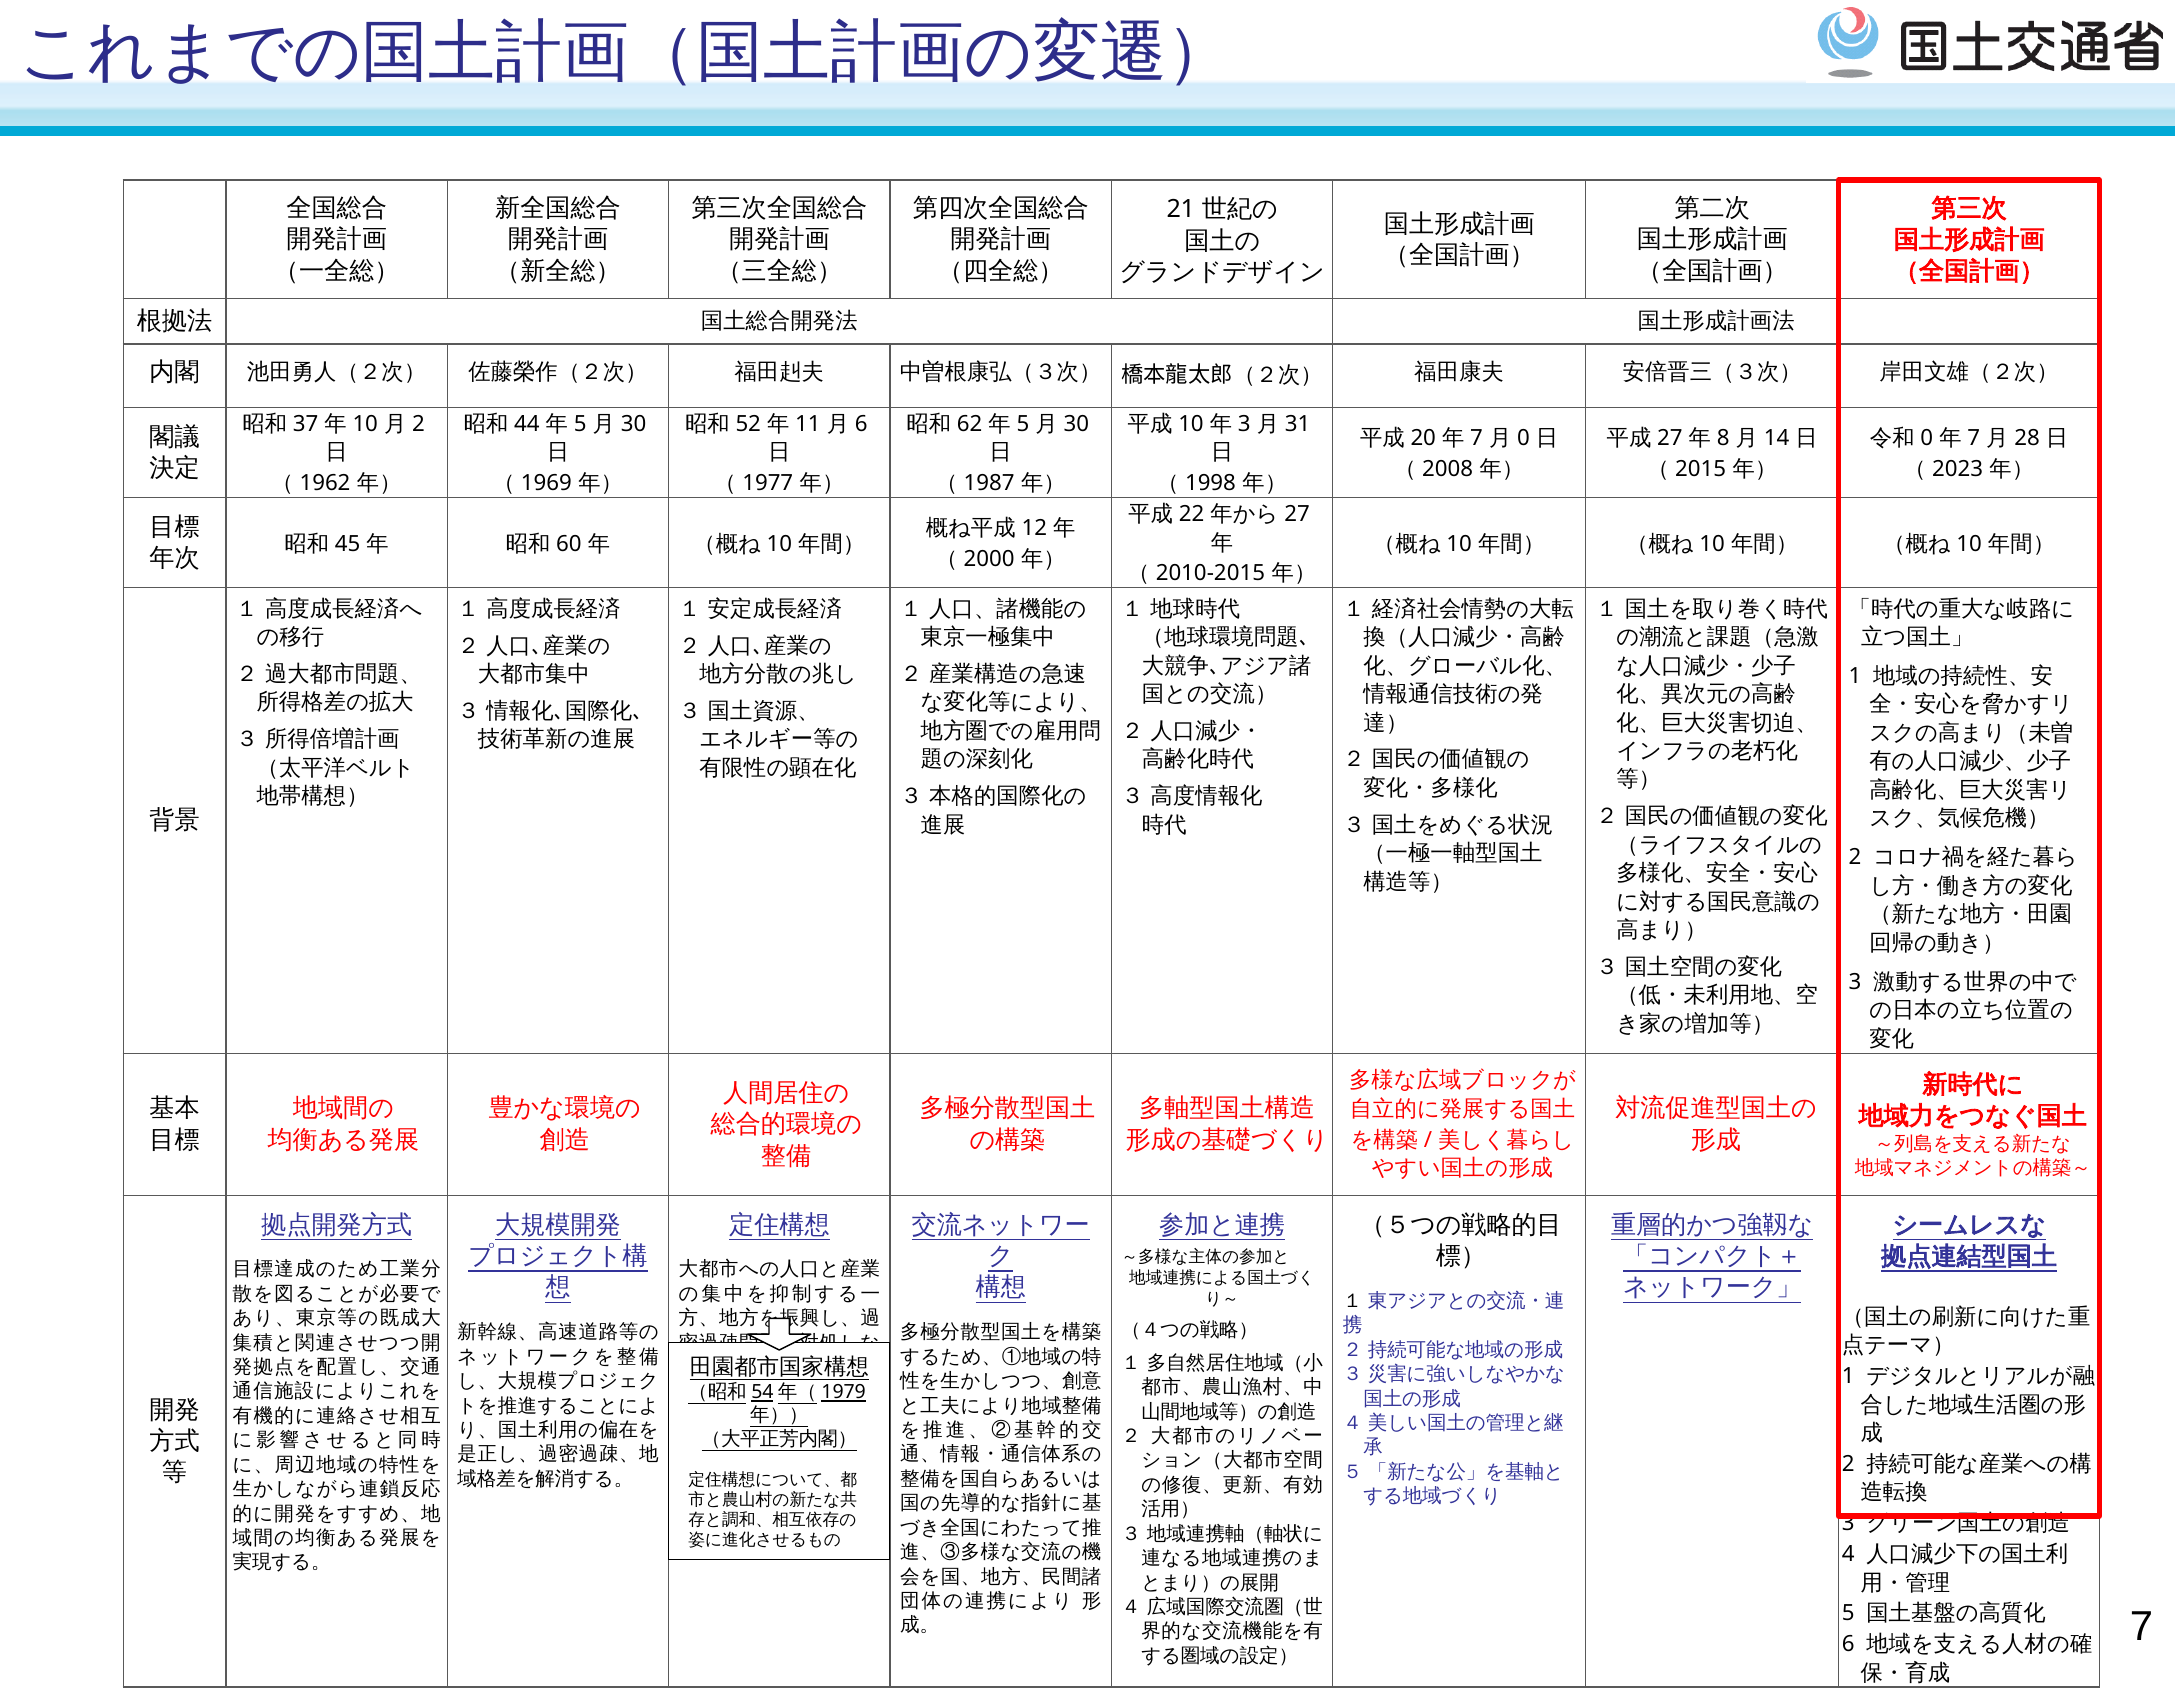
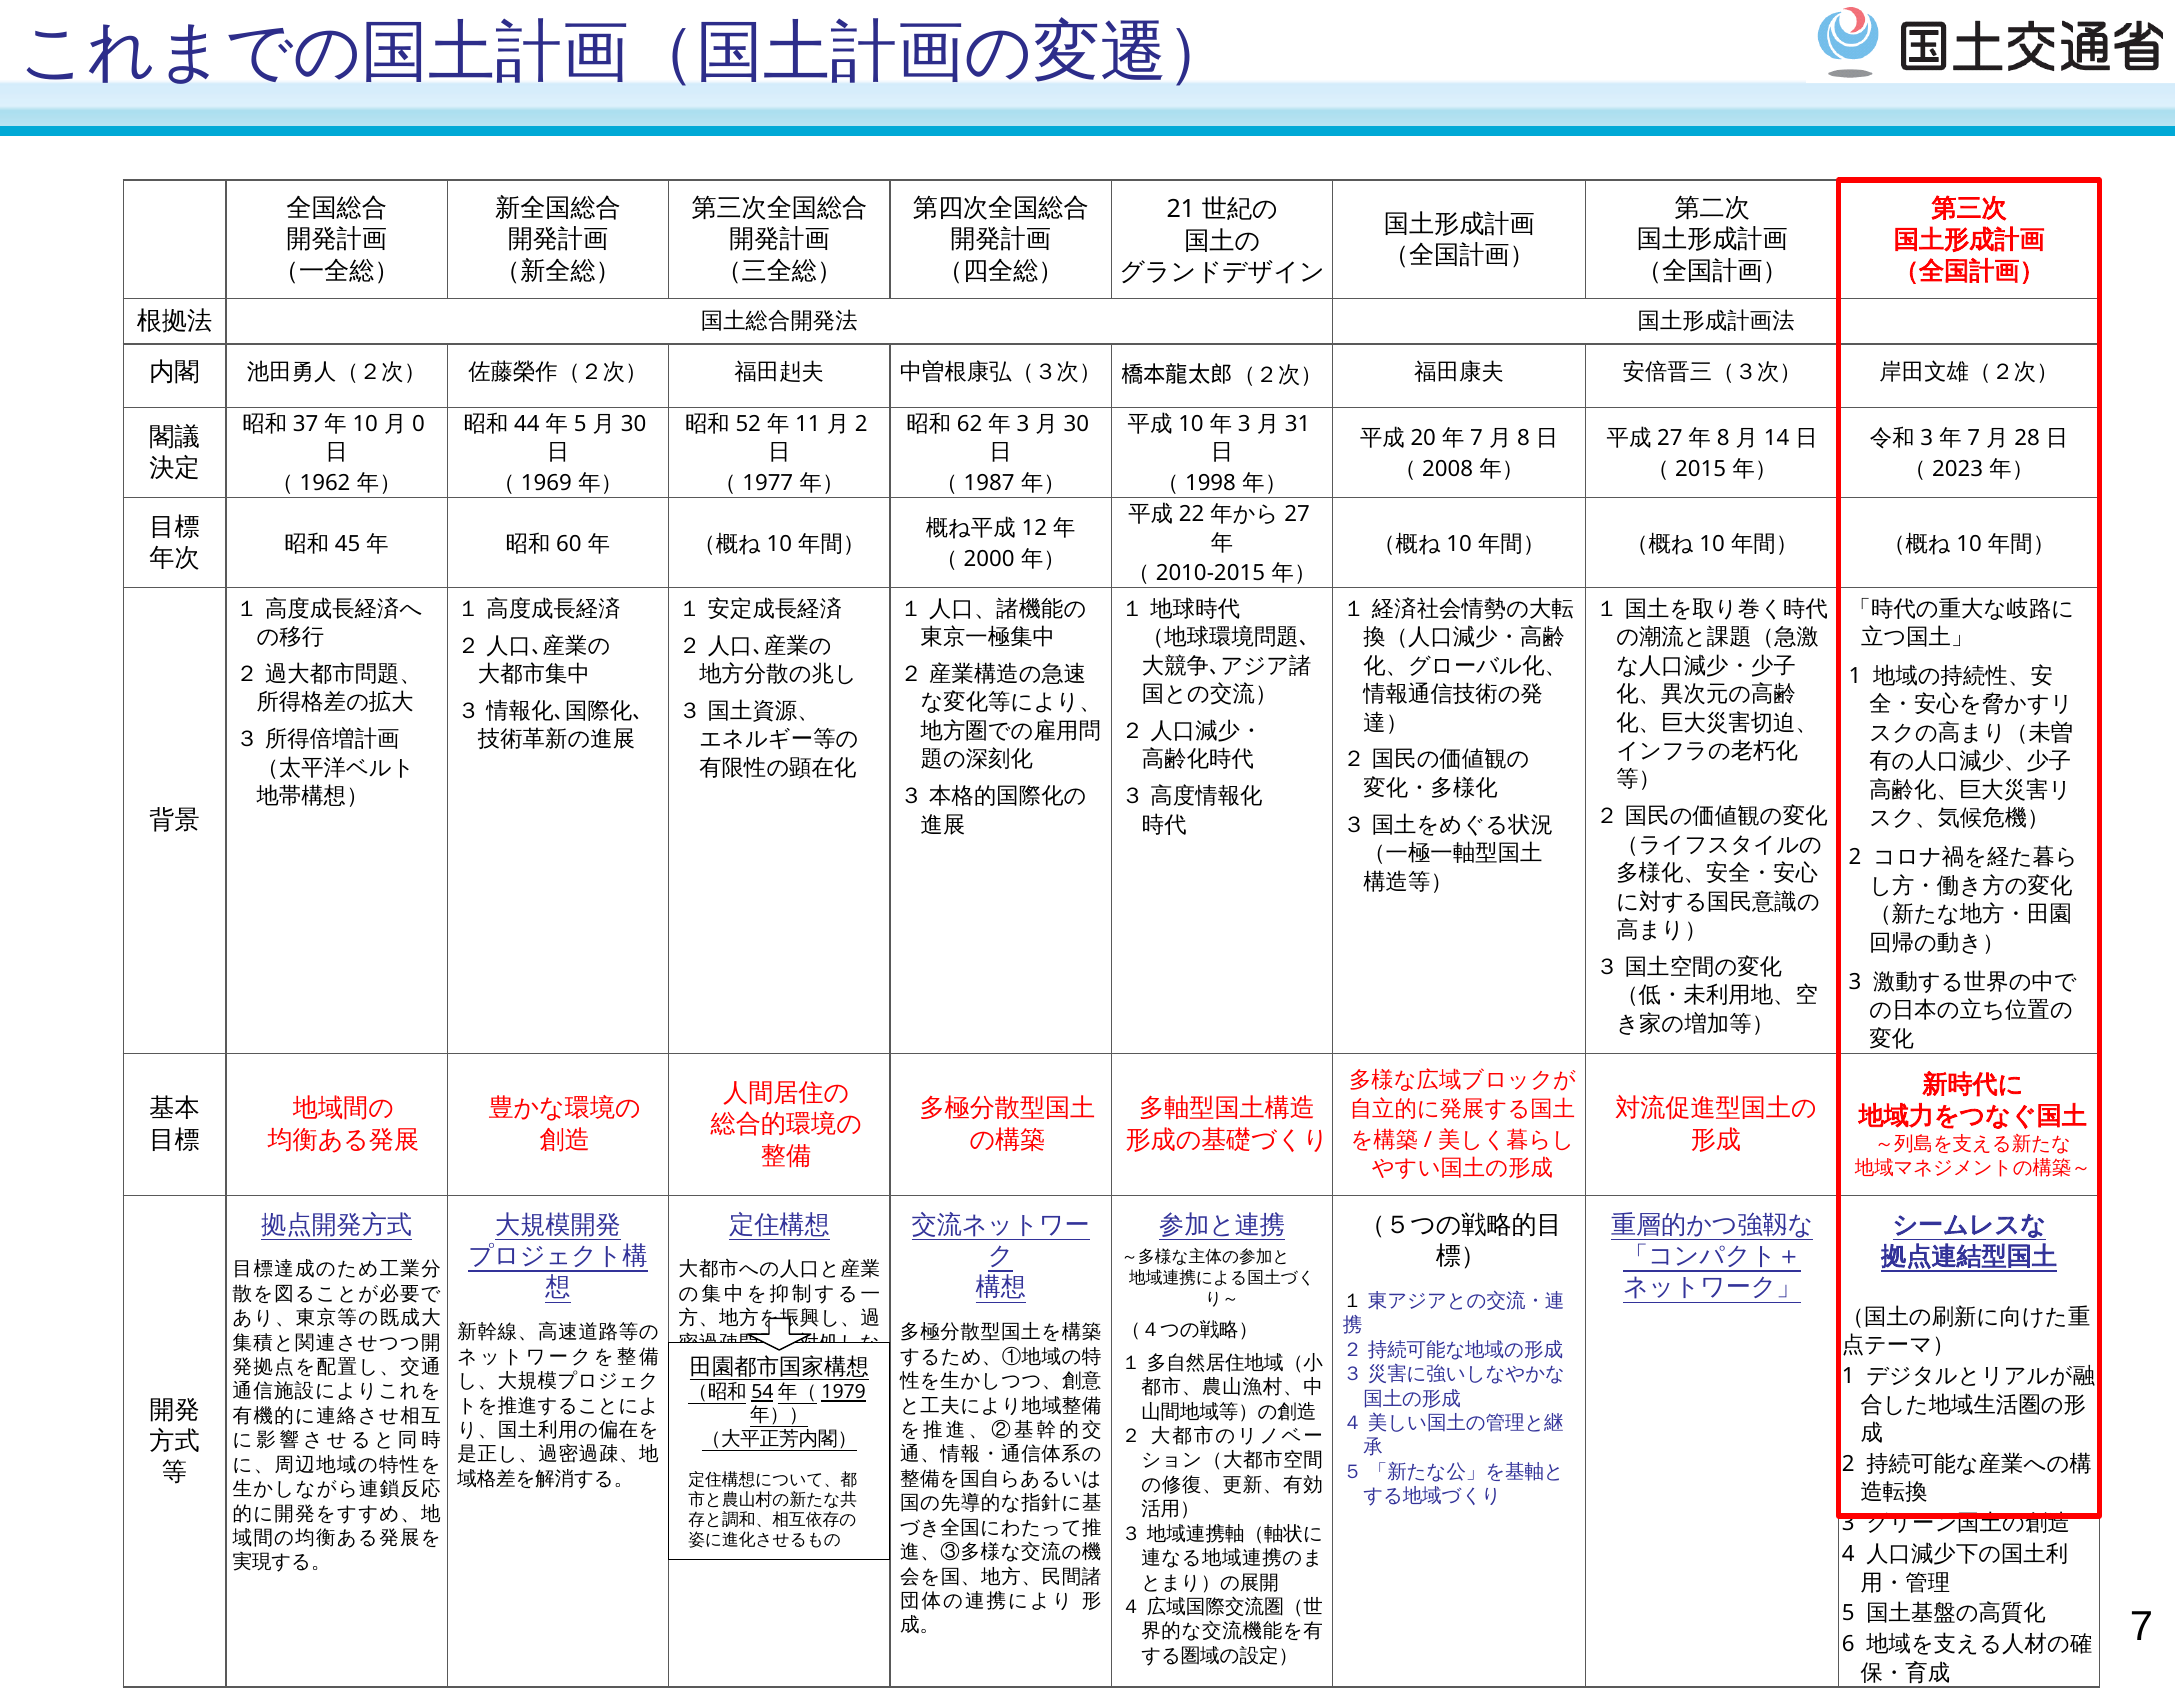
2: 2 -> 0 (419, 424)
6: 6 -> 2 (861, 424)
5: 5 -> 3 (1023, 424)
0: 0 -> 8 (1524, 438)
0: 0 -> 3 (1927, 438)
